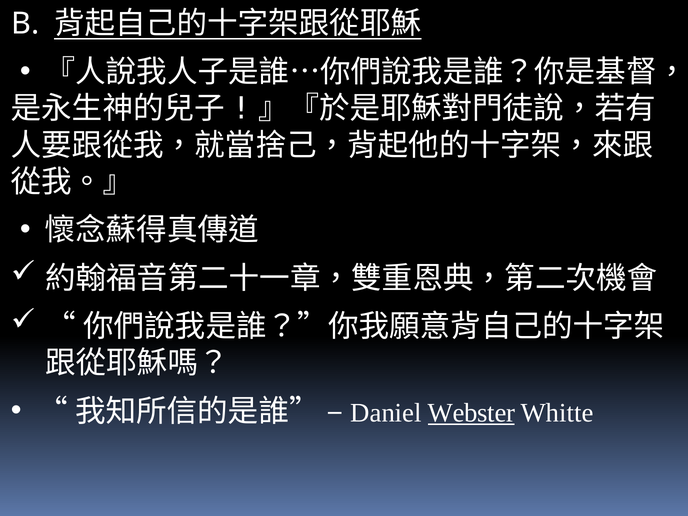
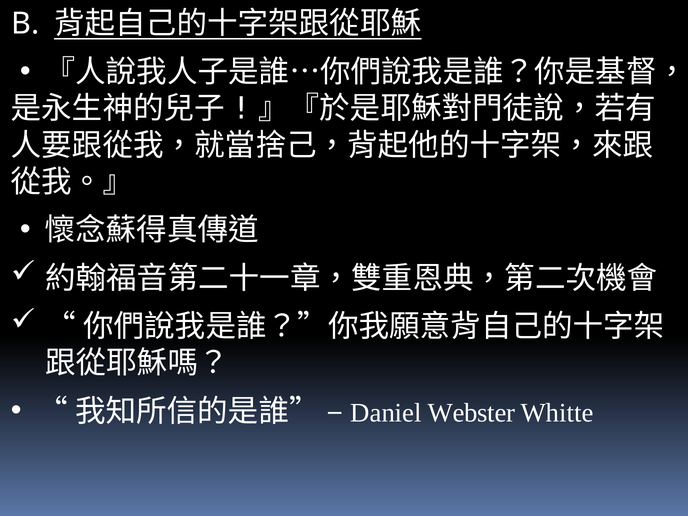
Webster underline: present -> none (471, 413)
